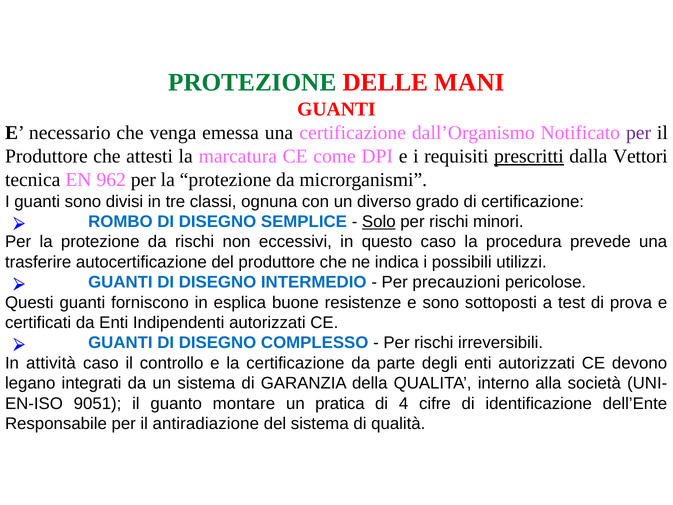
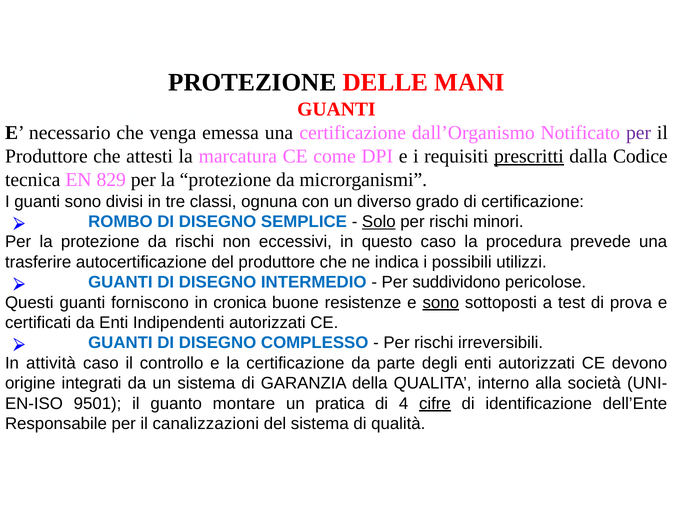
PROTEZIONE colour: green -> black (252, 83)
Vettori: Vettori -> Codice (640, 156)
962: 962 -> 829 (111, 180)
precauzioni: precauzioni -> suddividono (456, 282)
esplica: esplica -> cronica (240, 302)
sono underline: none -> present (441, 302)
legano: legano -> origine (30, 383)
9051: 9051 -> 9501 (98, 403)
cifre underline: none -> present (435, 403)
antiradiazione: antiradiazione -> canalizzazioni (206, 423)
